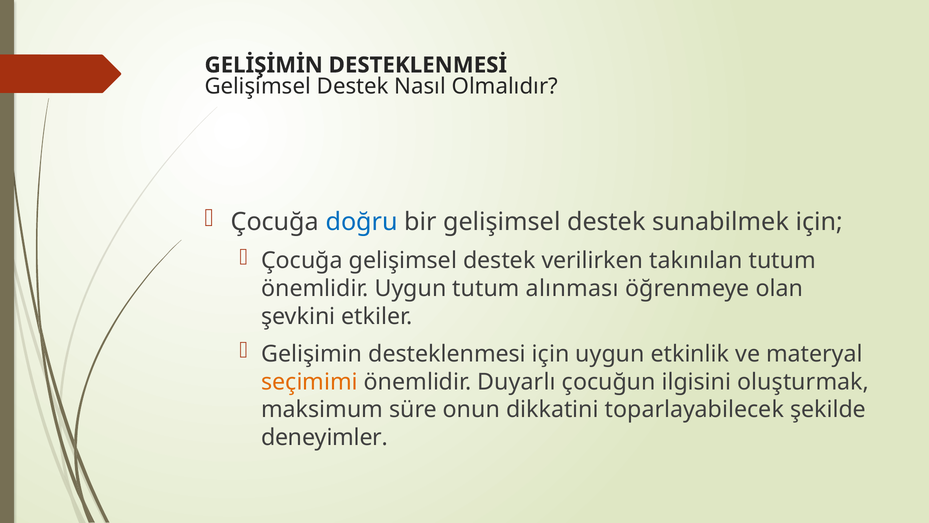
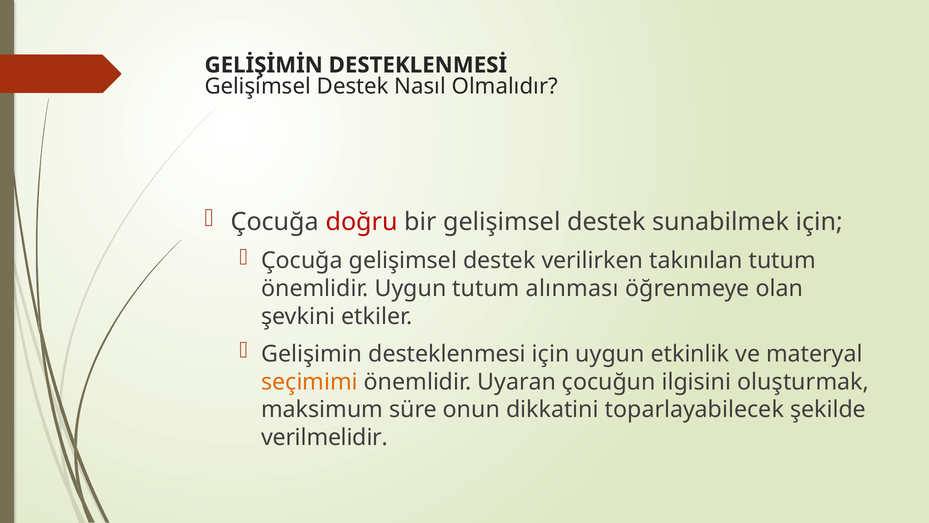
doğru colour: blue -> red (362, 222)
Duyarlı: Duyarlı -> Uyaran (517, 382)
deneyimler: deneyimler -> verilmelidir (325, 437)
